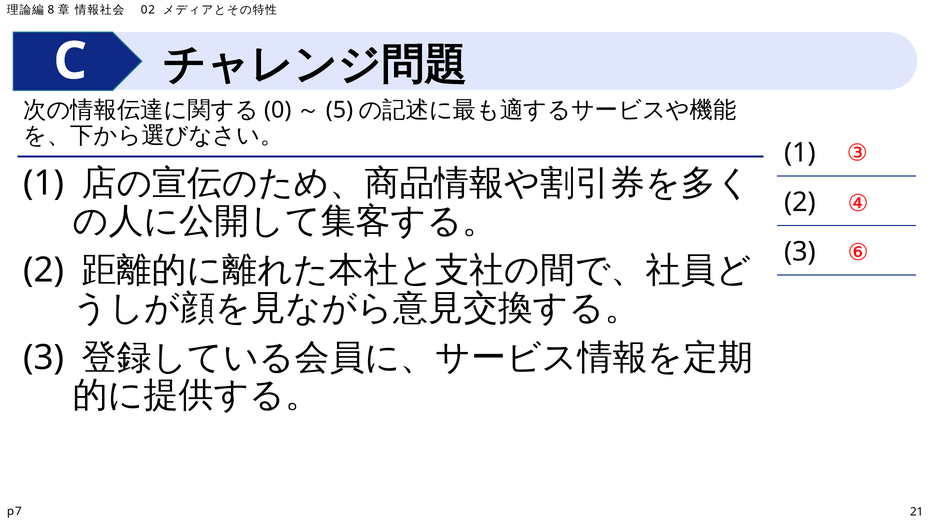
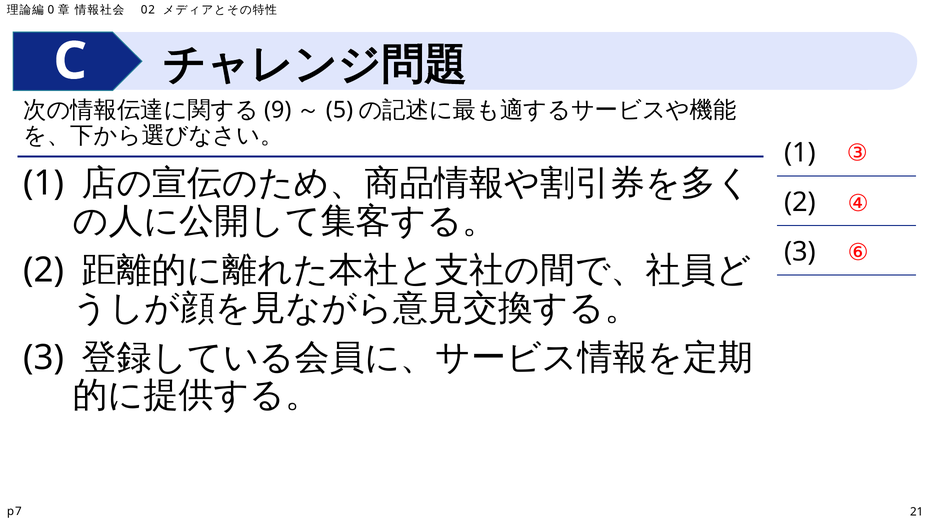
8: 8 -> 0 (51, 10)
0: 0 -> 9 (278, 110)
